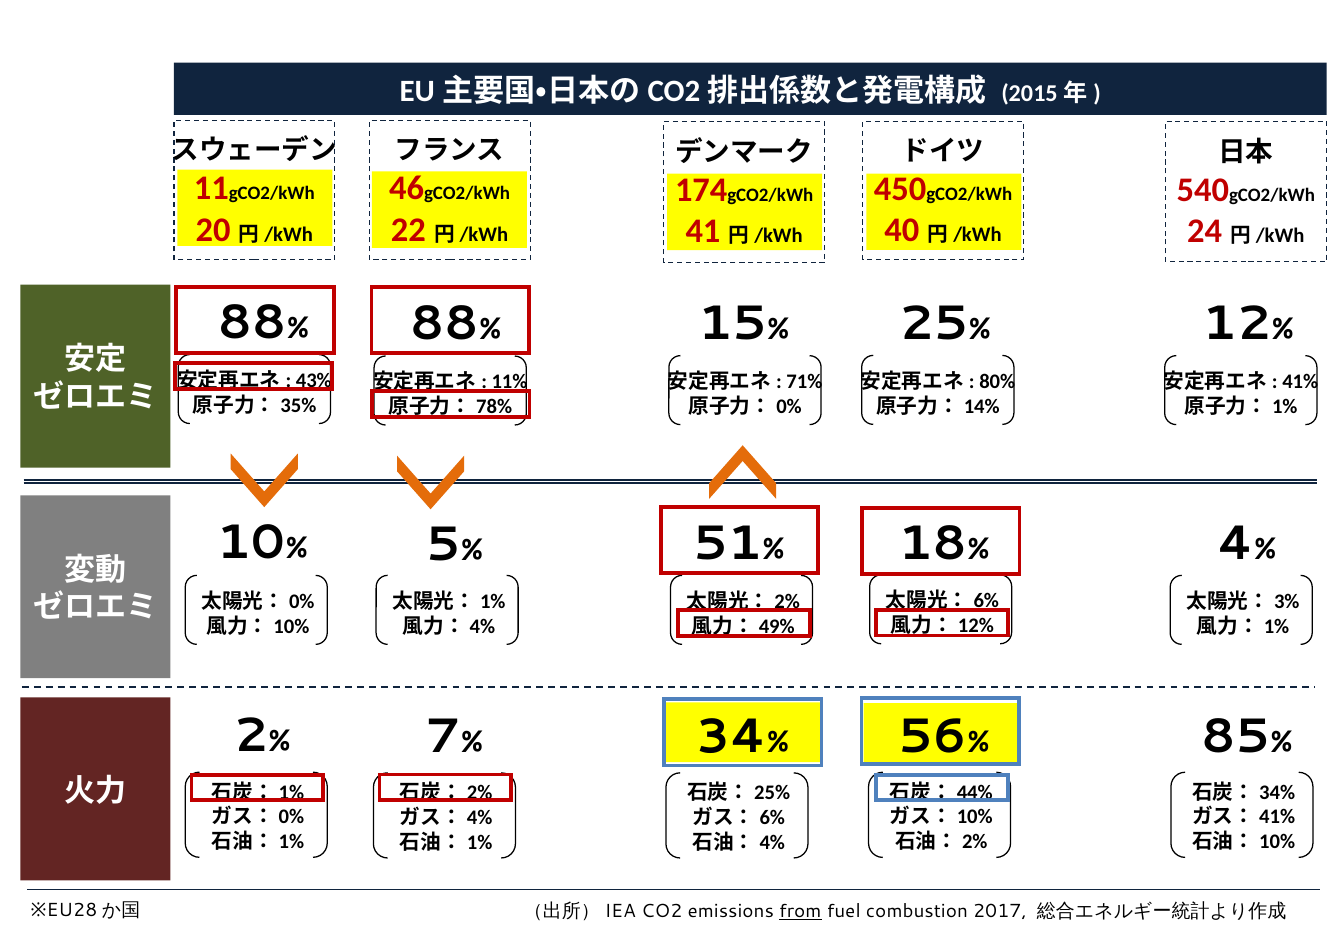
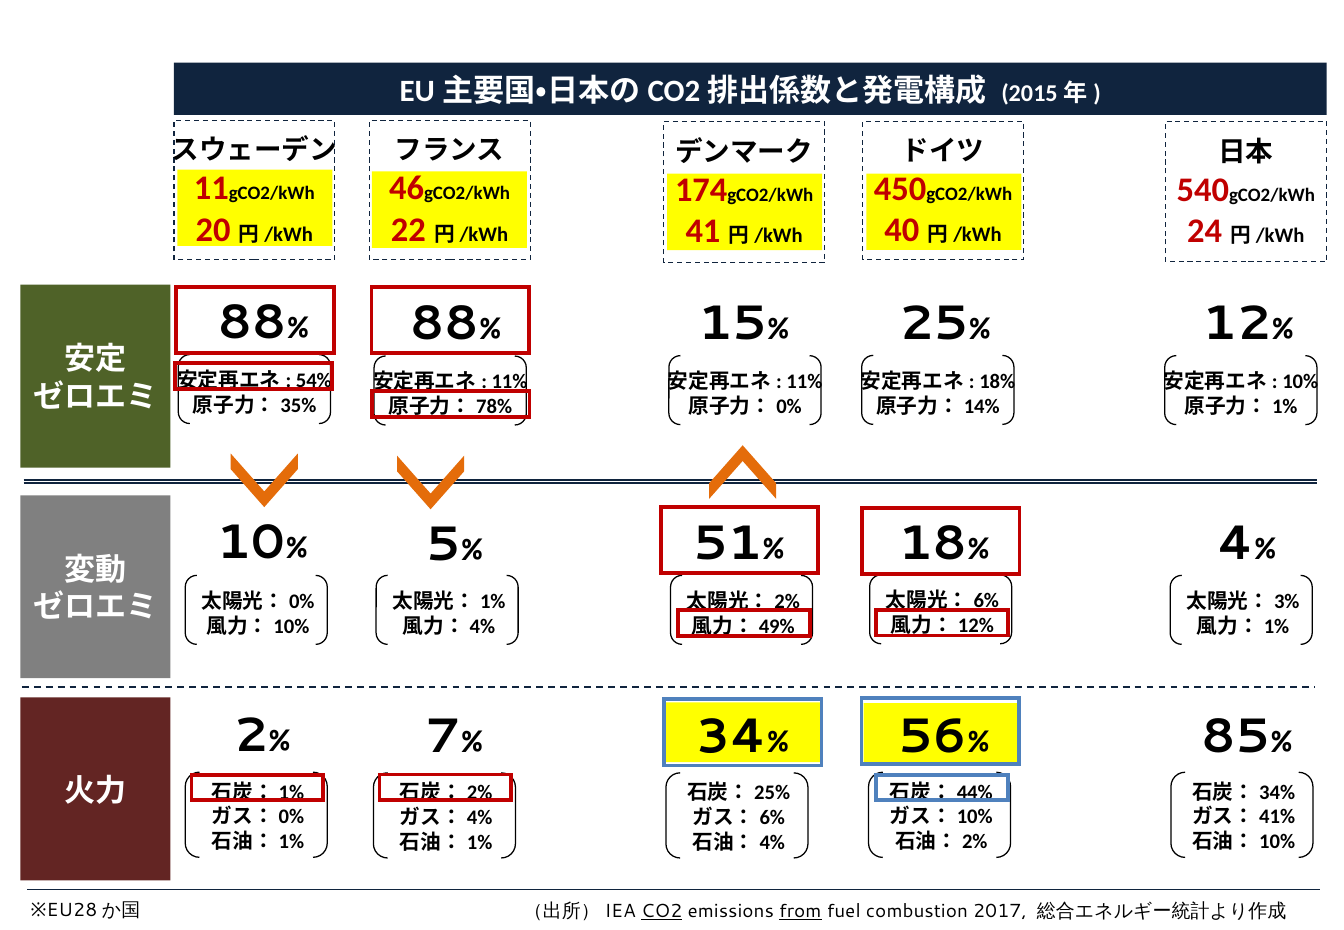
43%: 43% -> 54% (314, 381)
80%: 80% -> 18% (997, 382)
71%: 71% -> 11% (804, 382)
41%: 41% -> 10% (1300, 382)
CO2 underline: none -> present (662, 912)
